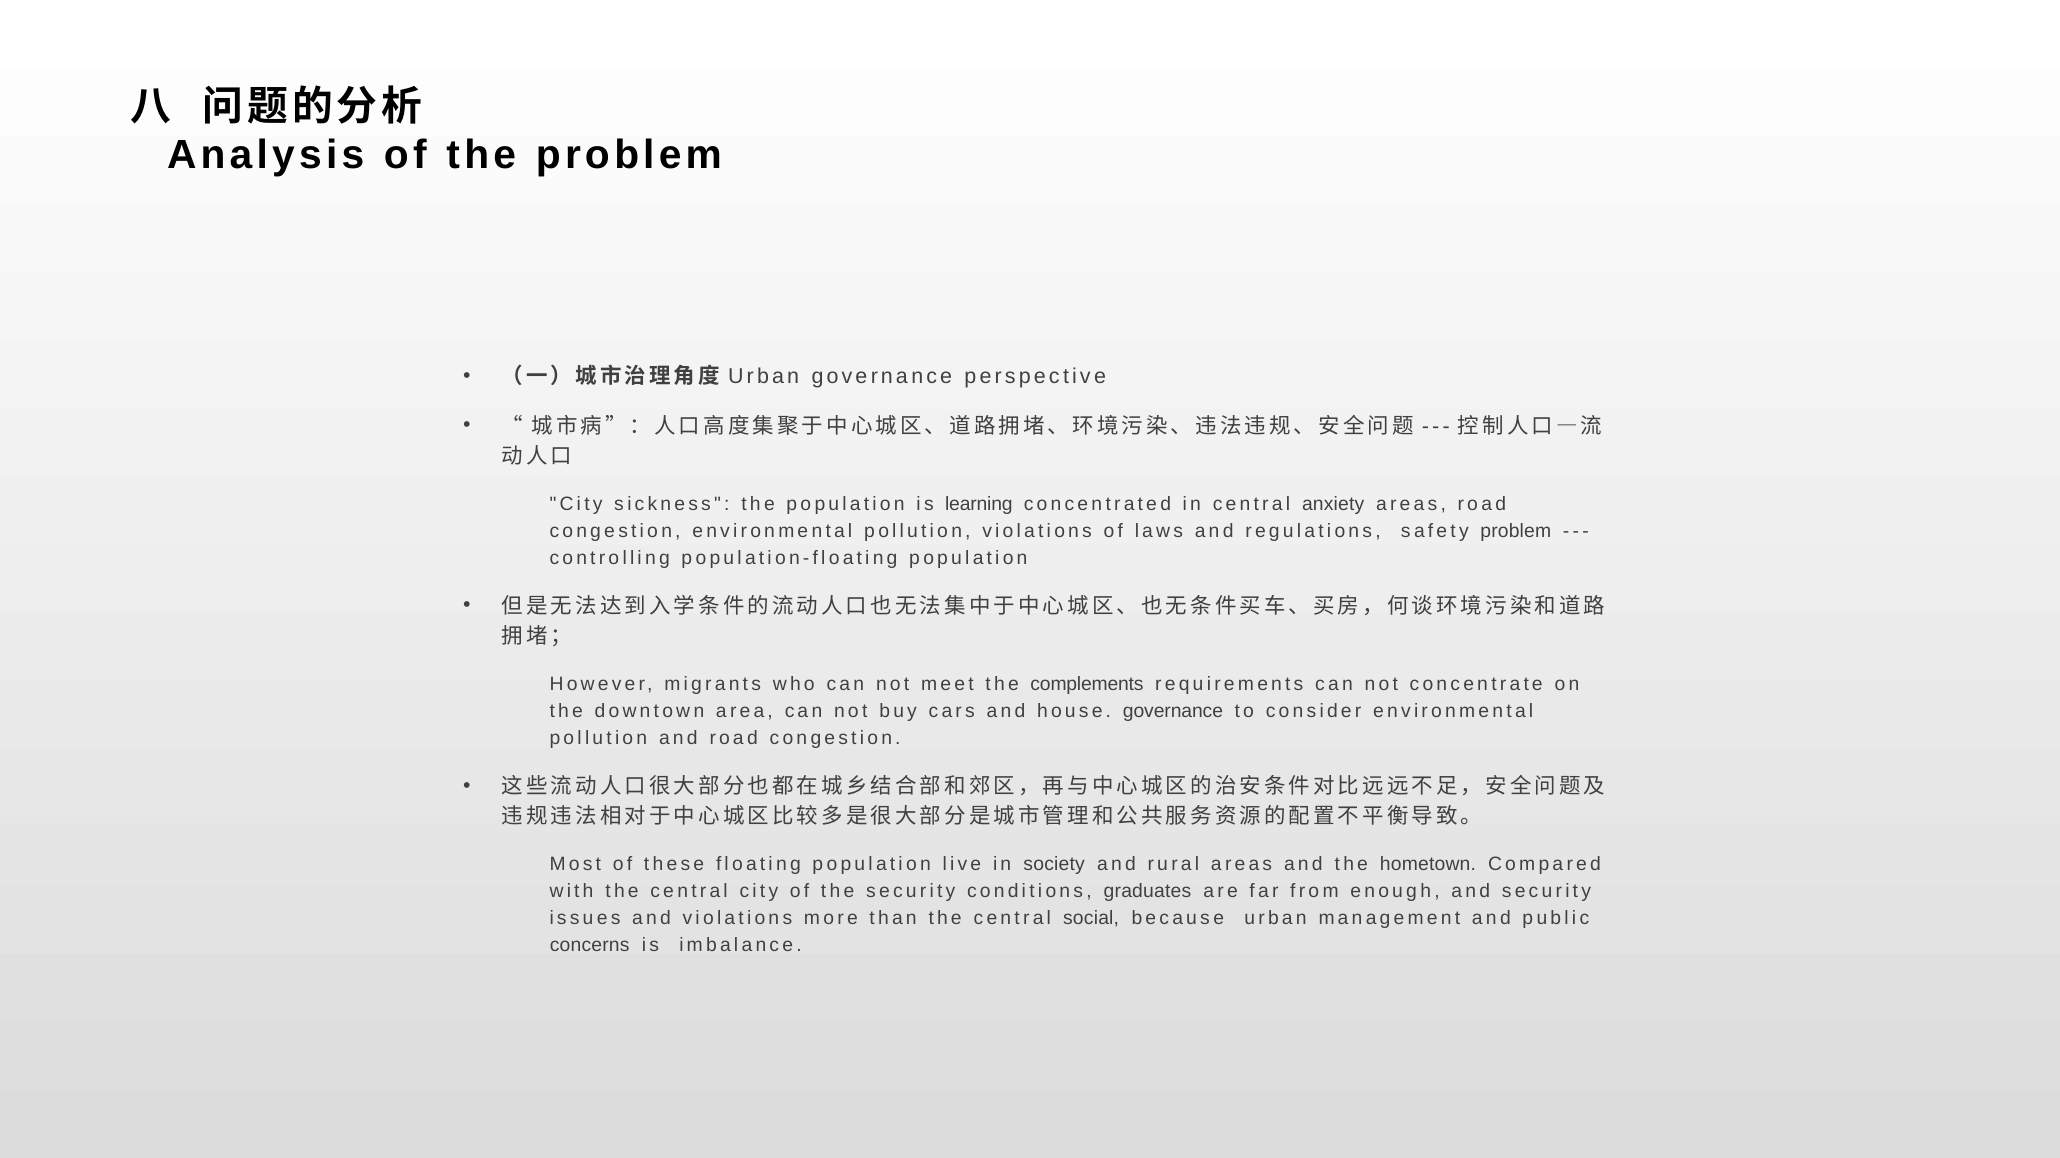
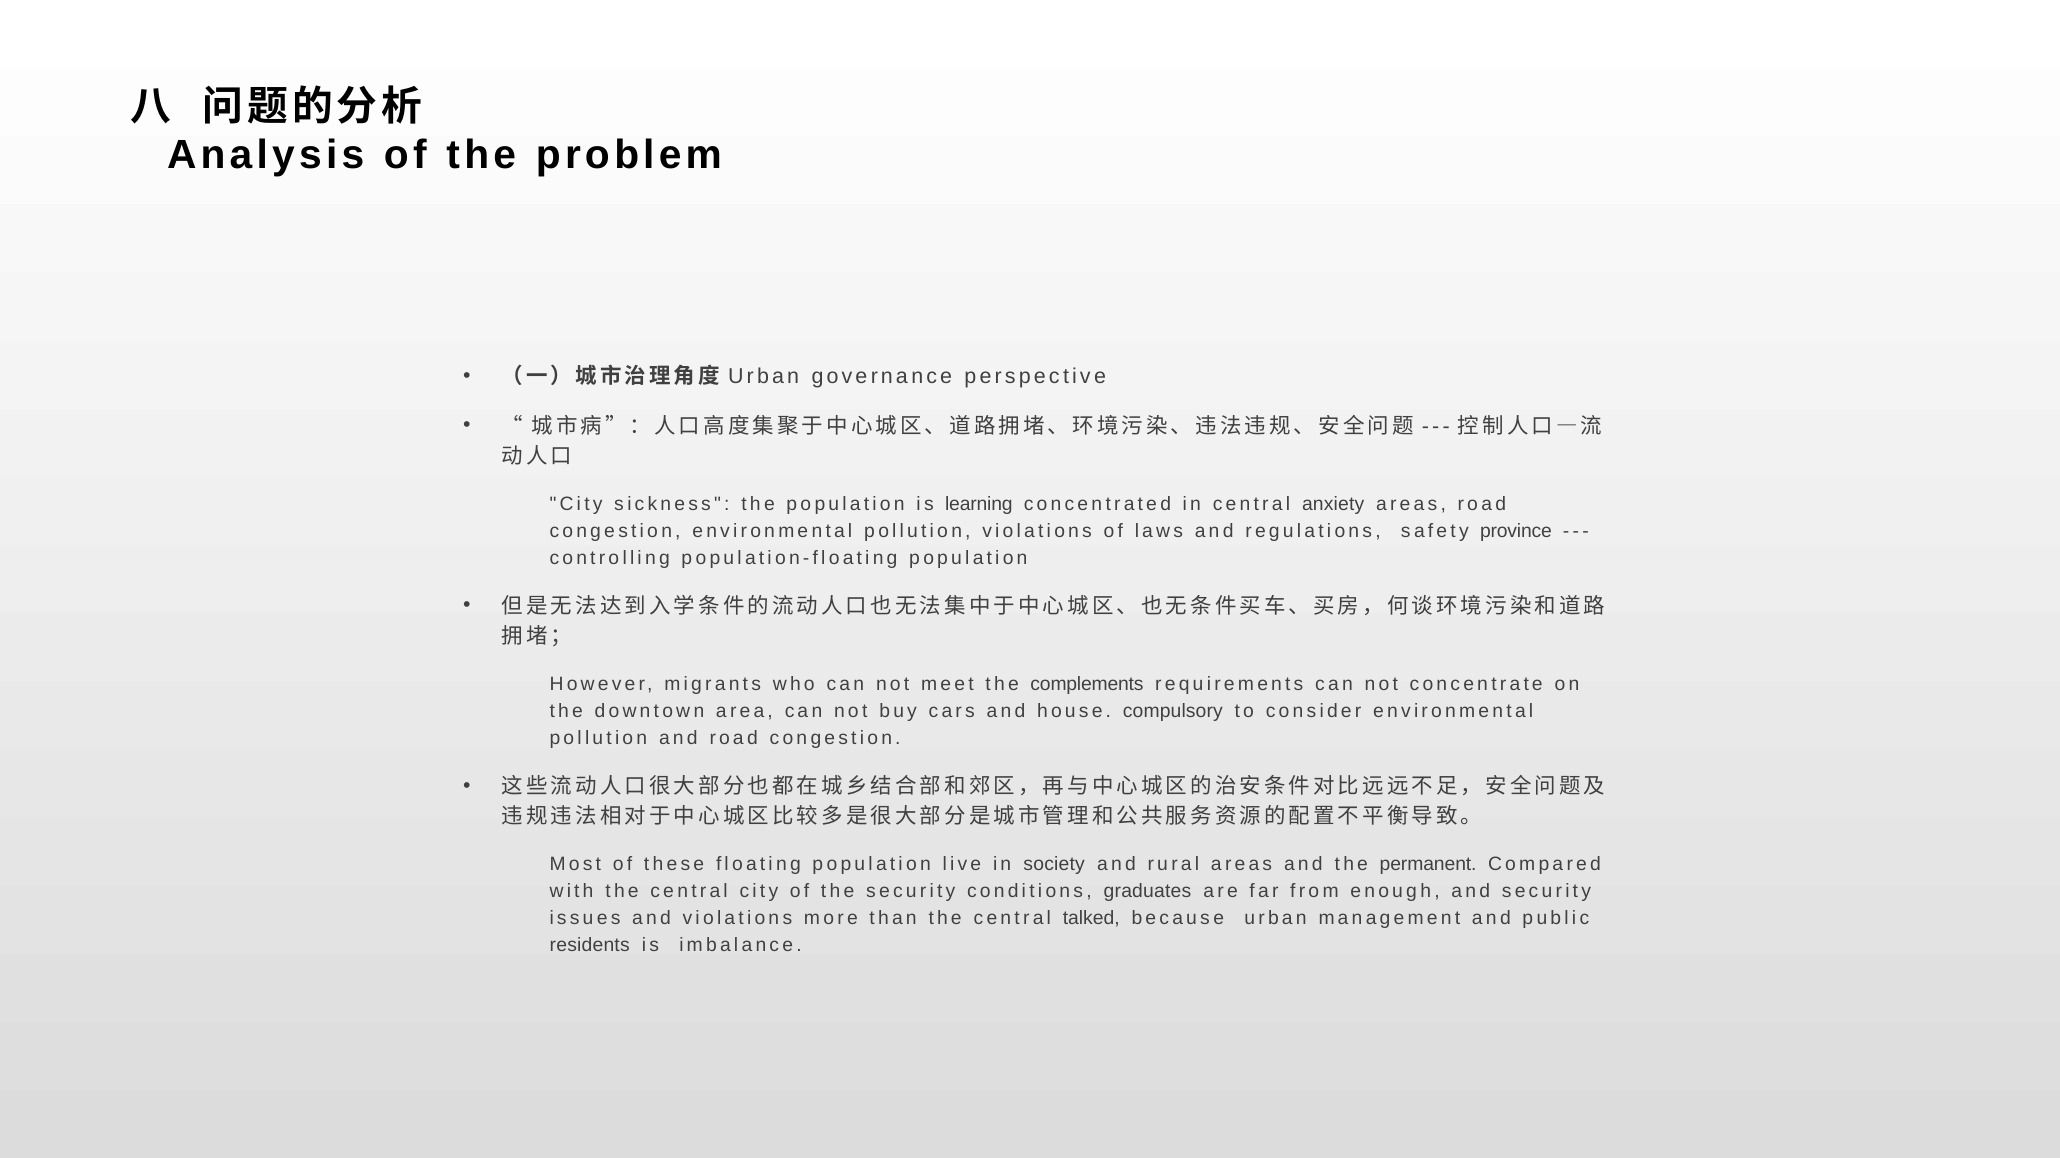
safety problem: problem -> province (1516, 531)
house governance: governance -> compulsory (1173, 711)
hometown: hometown -> permanent (1428, 865)
social: social -> talked (1091, 919)
concerns: concerns -> residents (590, 946)
